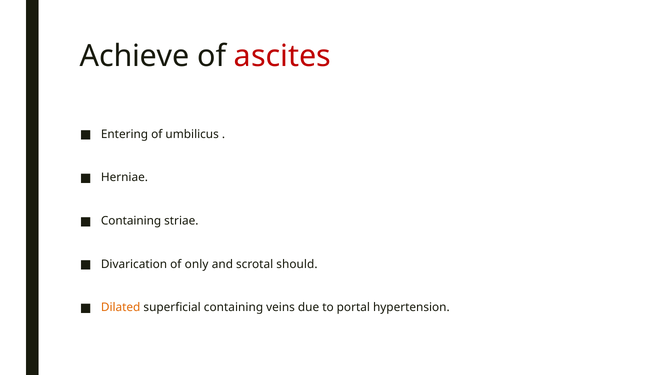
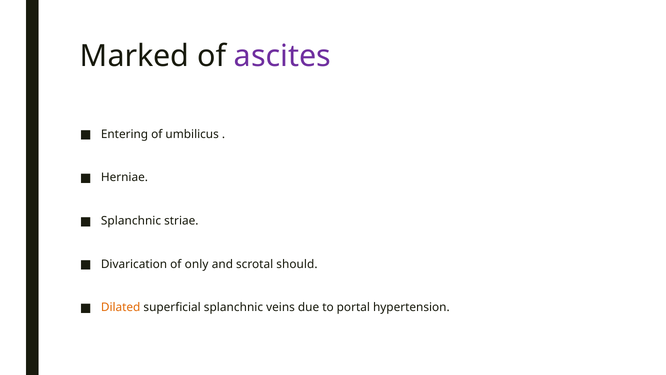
Achieve: Achieve -> Marked (135, 56)
ascites colour: red -> purple (282, 56)
Containing: Containing -> Splanchnic (131, 221)
superficial containing: containing -> splanchnic (233, 307)
